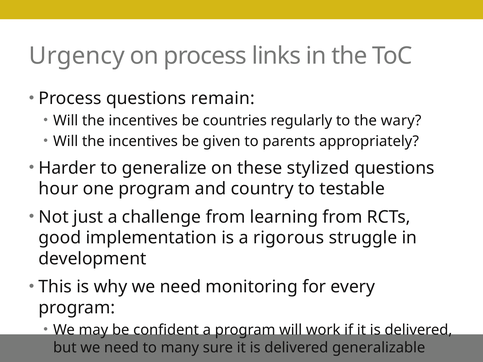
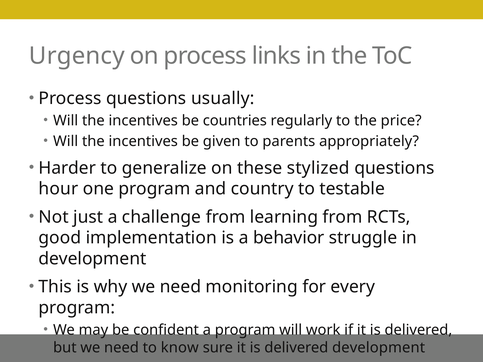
remain: remain -> usually (223, 99)
wary: wary -> price (401, 121)
rigorous: rigorous -> behavior (289, 238)
many: many -> know (180, 348)
delivered generalizable: generalizable -> development (379, 348)
